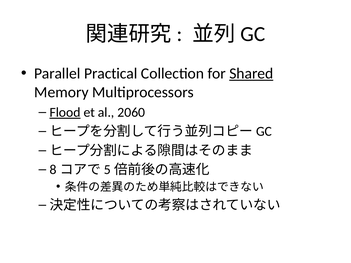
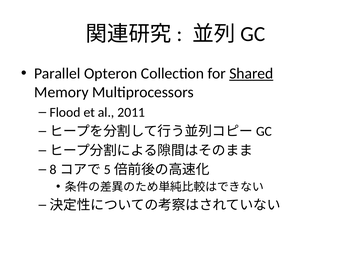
Practical: Practical -> Opteron (111, 74)
Flood underline: present -> none (65, 113)
2060: 2060 -> 2011 (131, 113)
